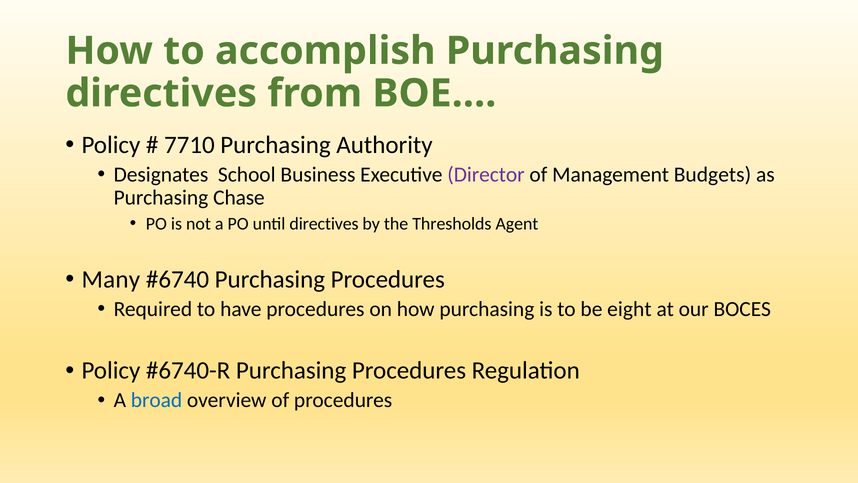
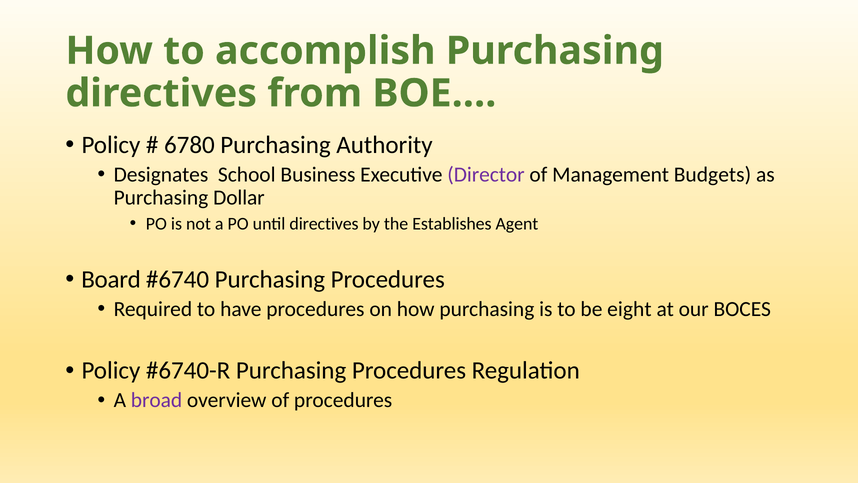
7710: 7710 -> 6780 (189, 145)
Chase: Chase -> Dollar (239, 198)
Thresholds: Thresholds -> Establishes (452, 223)
Many: Many -> Board (111, 279)
broad colour: blue -> purple (156, 400)
